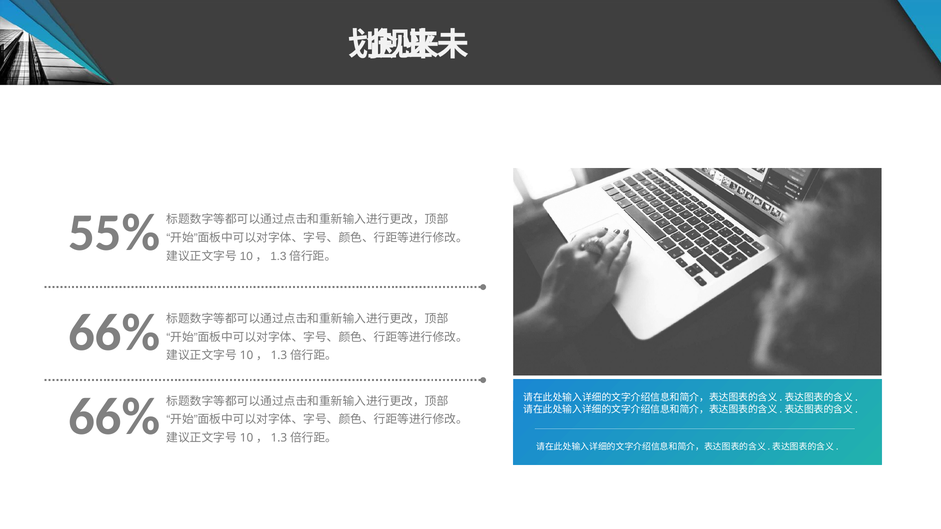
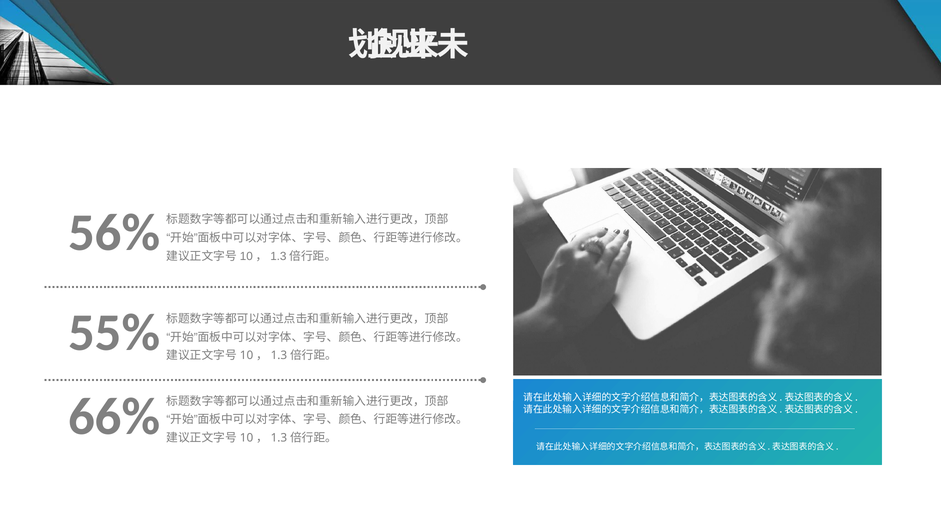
55%: 55% -> 56% (114, 233)
66%: 66% -> 55% (114, 333)
